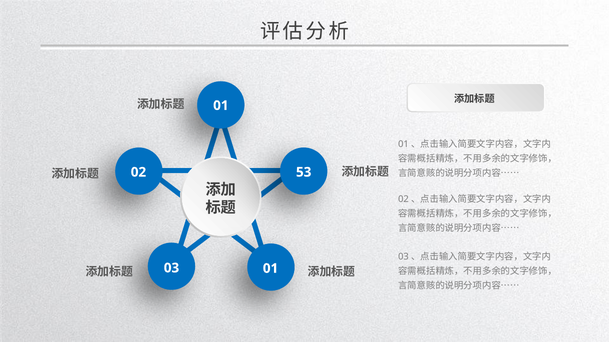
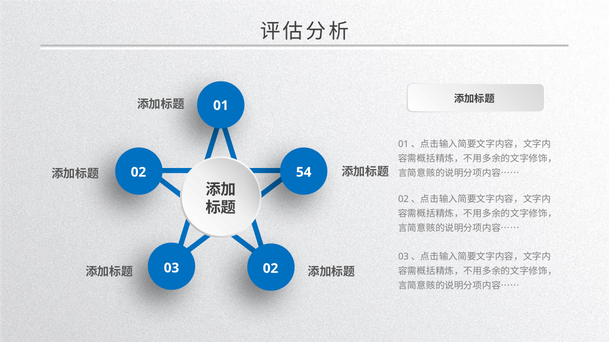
53: 53 -> 54 (304, 172)
03 01: 01 -> 02 (271, 269)
